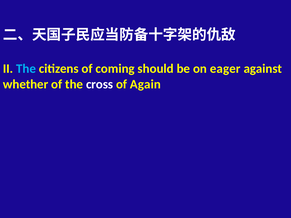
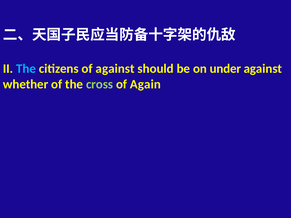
of coming: coming -> against (115, 69)
eager: eager -> under (225, 69)
cross colour: white -> light green (100, 84)
